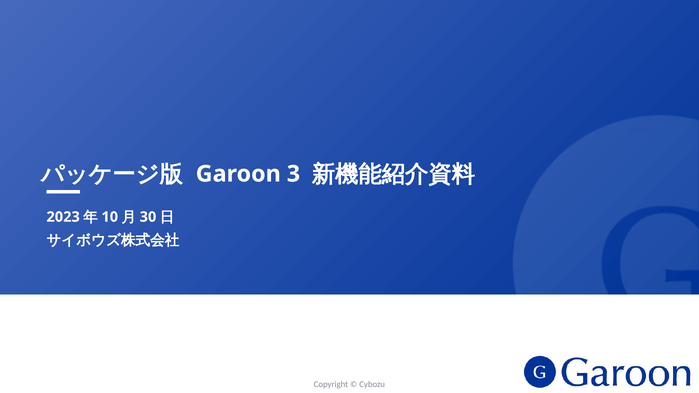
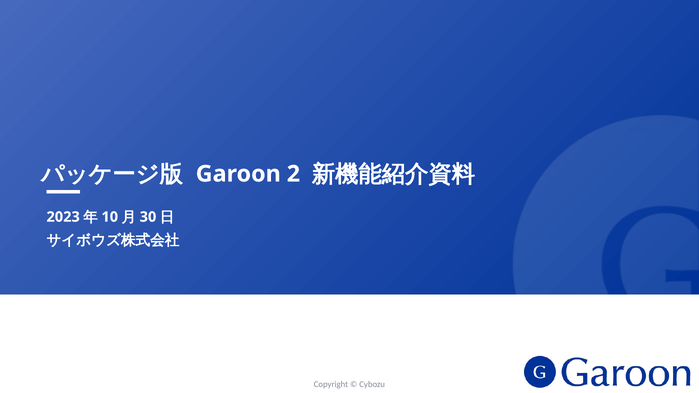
3: 3 -> 2 (293, 174)
